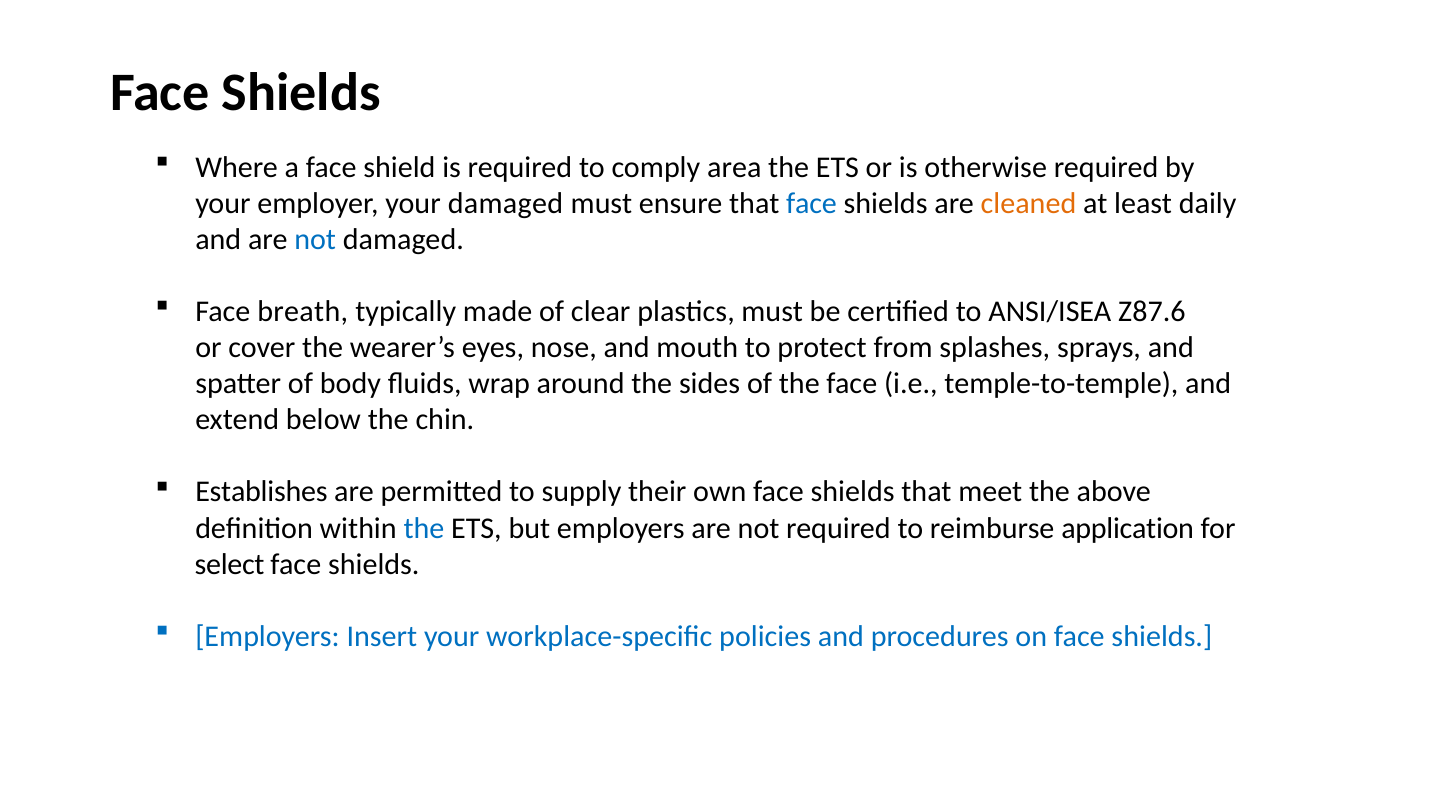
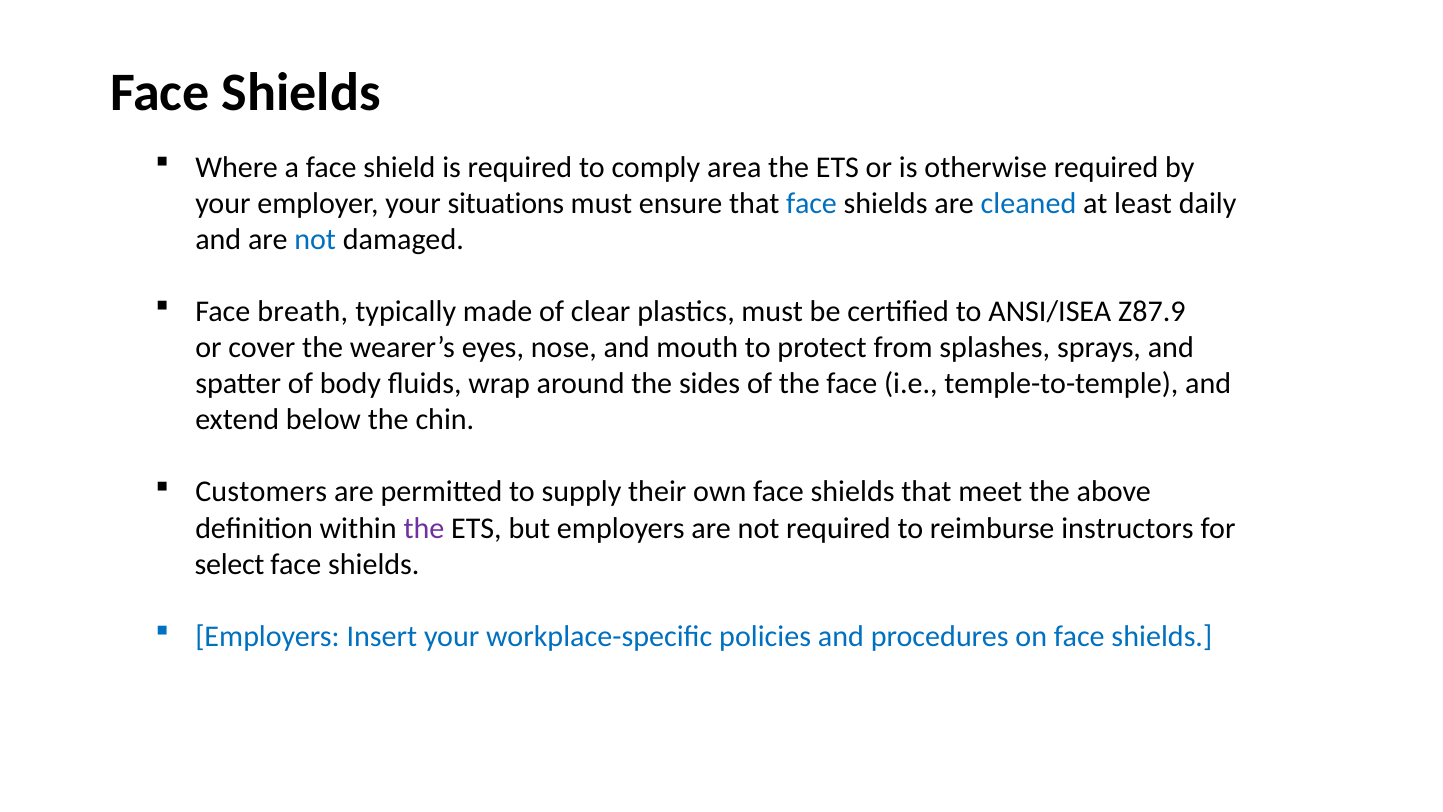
your damaged: damaged -> situations (506, 203)
cleaned colour: orange -> blue (1029, 203)
Z87.6: Z87.6 -> Z87.9 (1152, 311)
Establishes: Establishes -> Customers (261, 492)
the colour: blue -> purple (424, 528)
application: application -> instructors (1127, 528)
